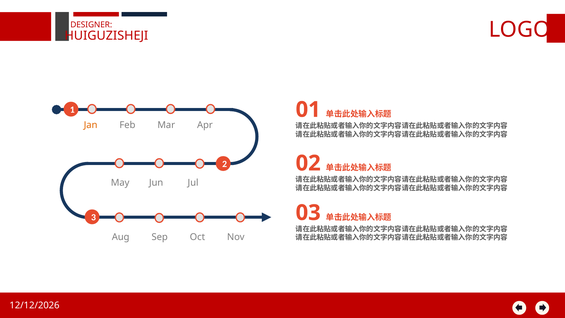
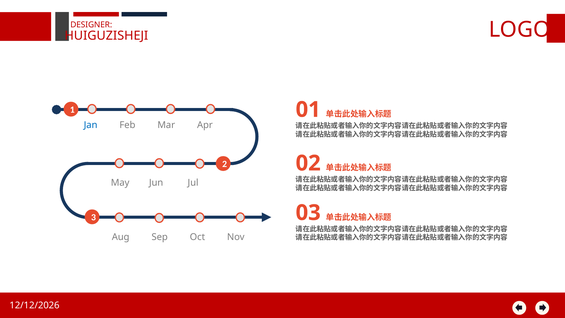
Jan colour: orange -> blue (91, 125)
